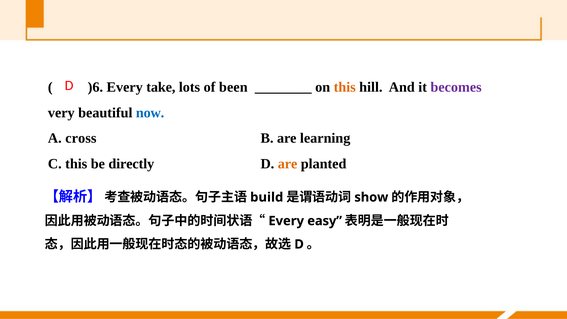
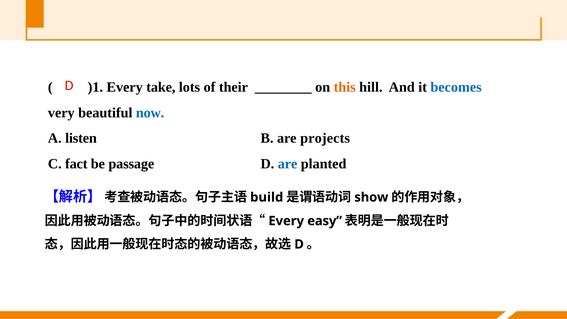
)6: )6 -> )1 (95, 87)
been: been -> their (233, 87)
becomes colour: purple -> blue (456, 87)
cross: cross -> listen (81, 138)
learning: learning -> projects (325, 138)
C this: this -> fact (76, 164)
directly: directly -> passage (131, 164)
are colour: orange -> blue (288, 164)
